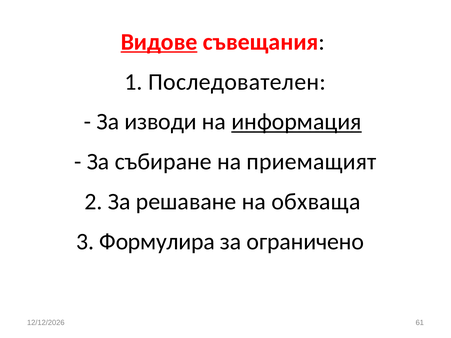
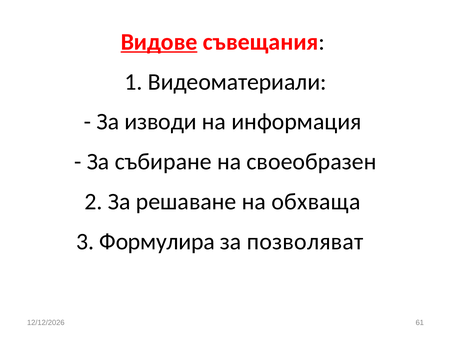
Последователен: Последователен -> Видеоматериали (237, 82)
информация underline: present -> none (296, 122)
приемащият: приемащият -> своеобразен (312, 162)
ограничено: ограничено -> позволяват (305, 242)
